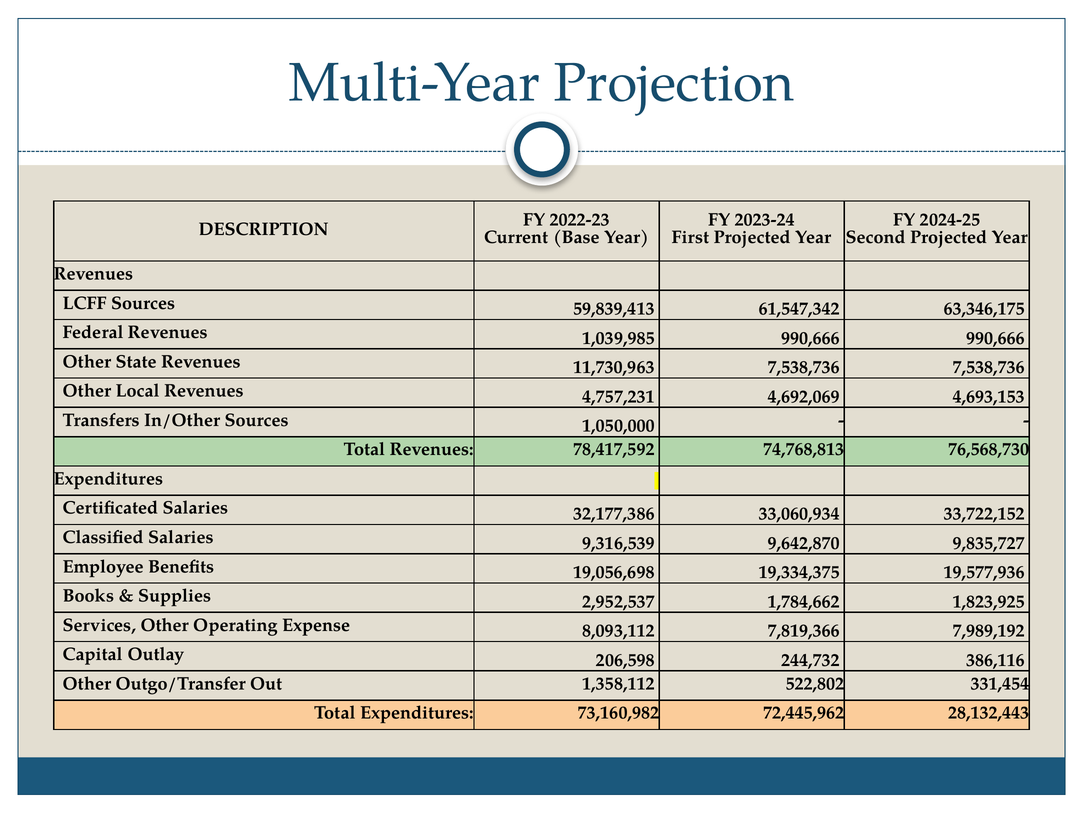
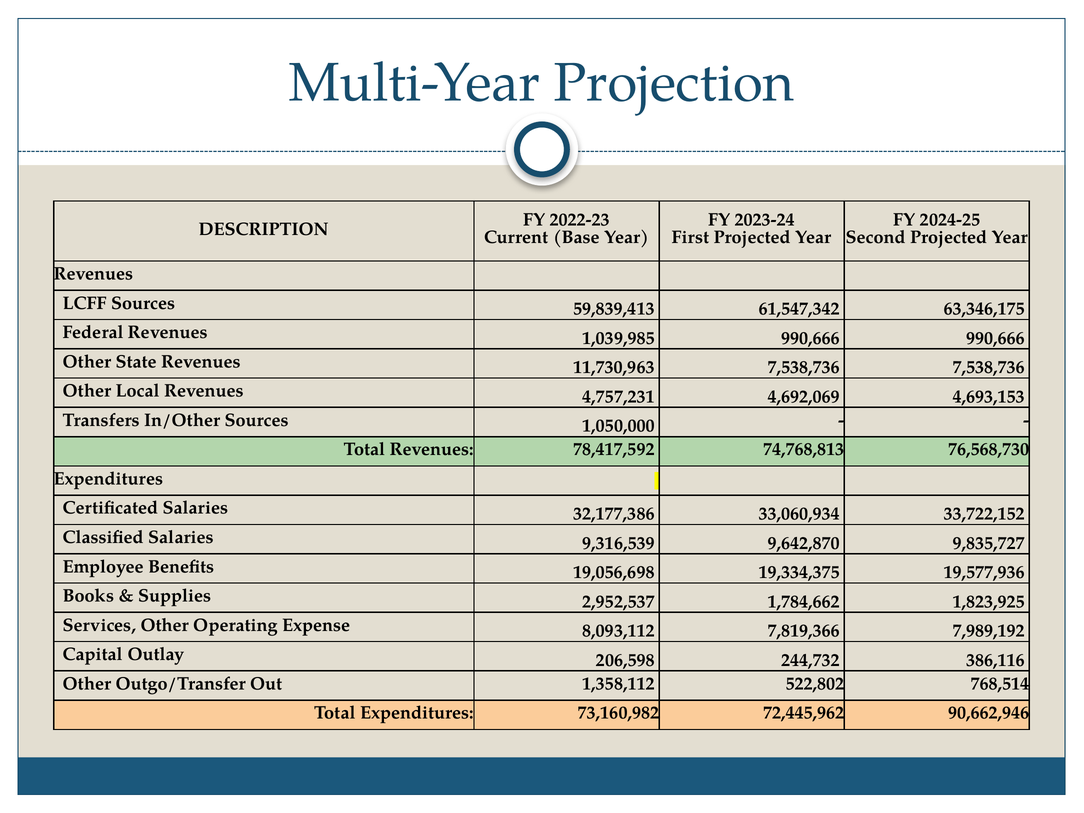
331,454: 331,454 -> 768,514 (1000, 684)
28,132,443: 28,132,443 -> 90,662,946 (989, 713)
